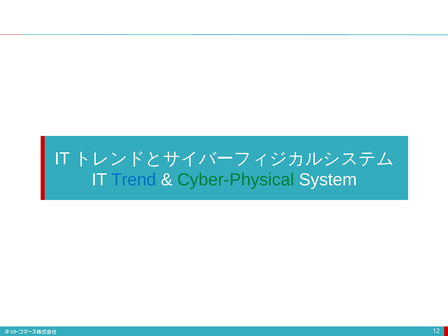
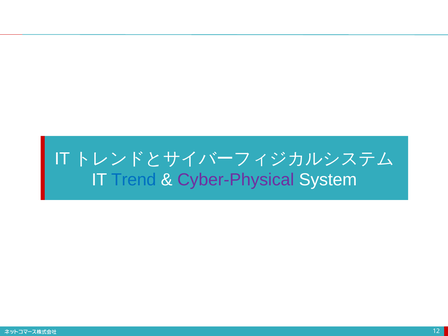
Cyber-Physical colour: green -> purple (236, 180)
